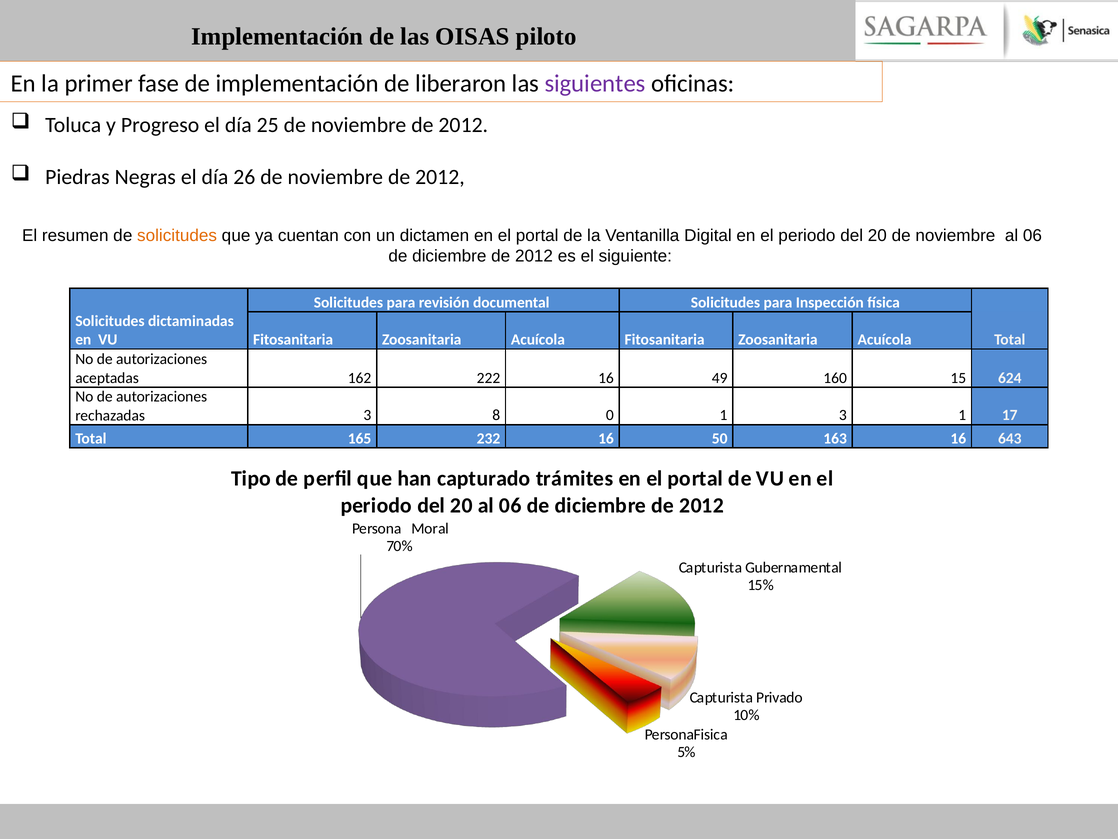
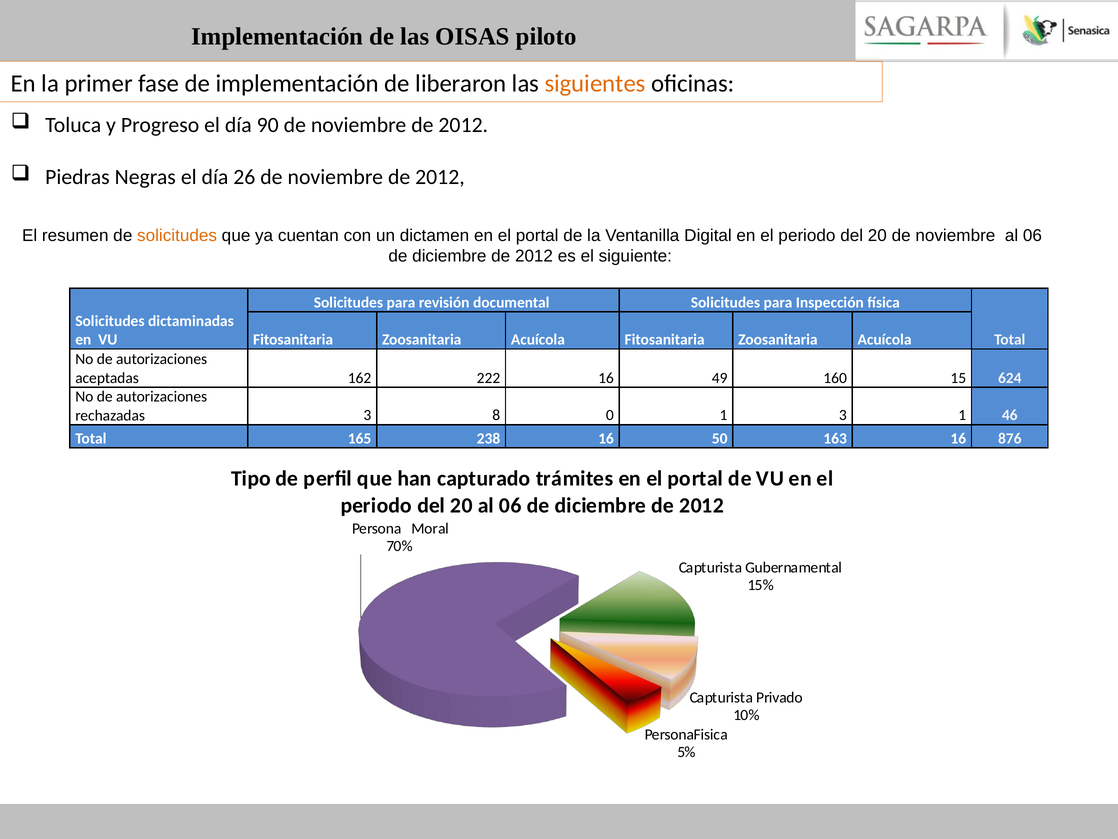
siguientes colour: purple -> orange (595, 83)
25: 25 -> 90 (268, 125)
17: 17 -> 46 (1010, 415)
232: 232 -> 238 (488, 438)
643: 643 -> 876 (1010, 438)
